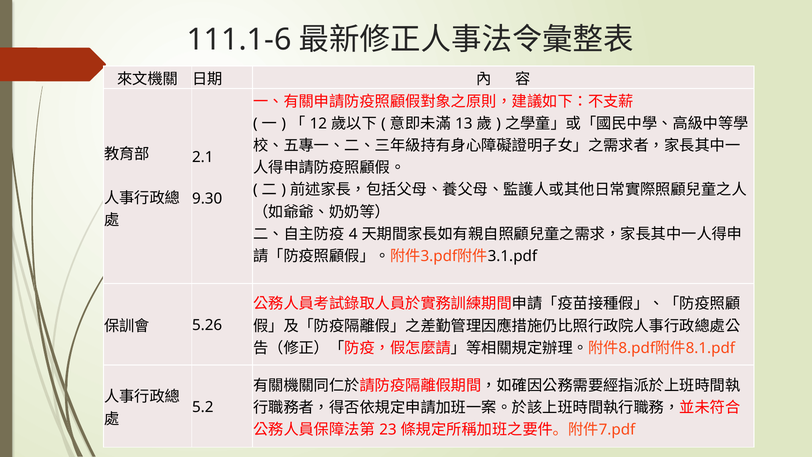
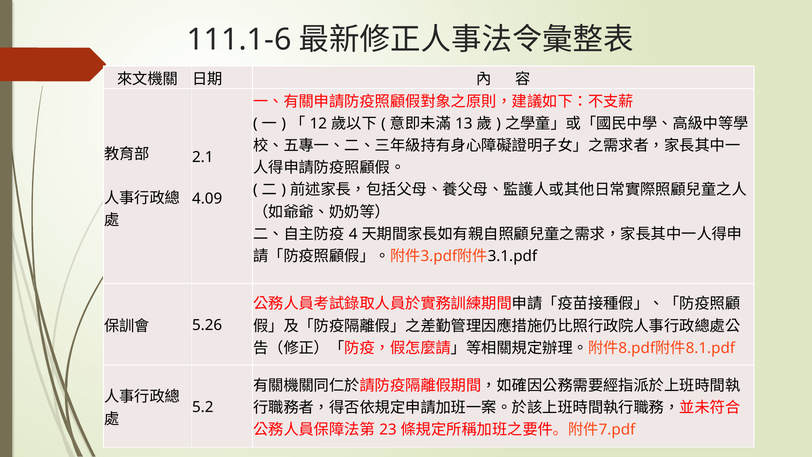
9.30: 9.30 -> 4.09 (207, 199)
